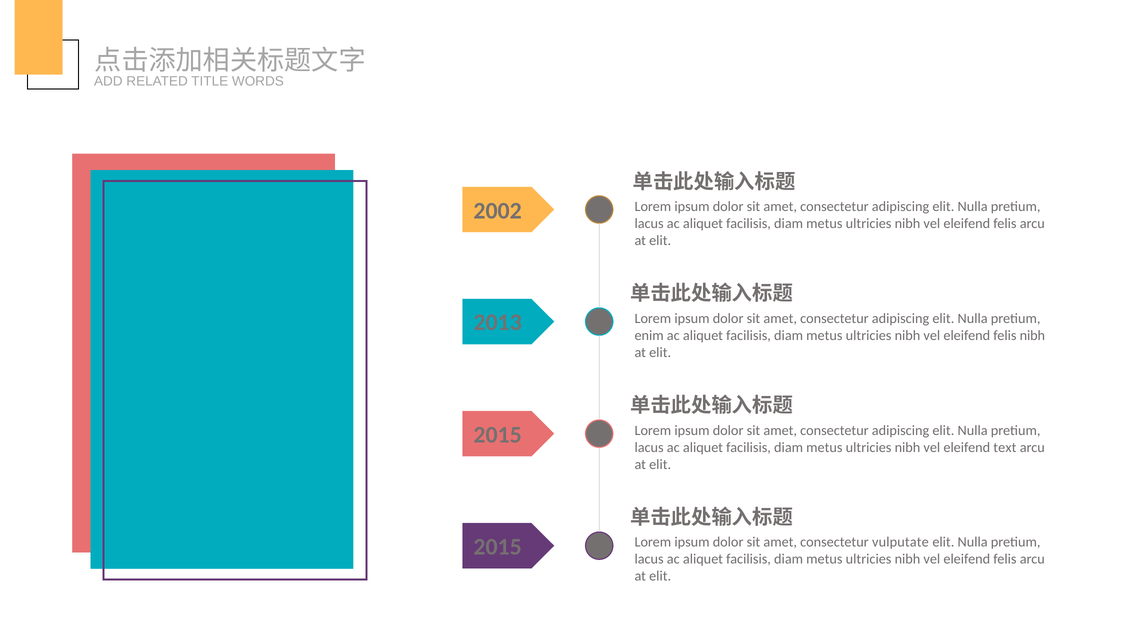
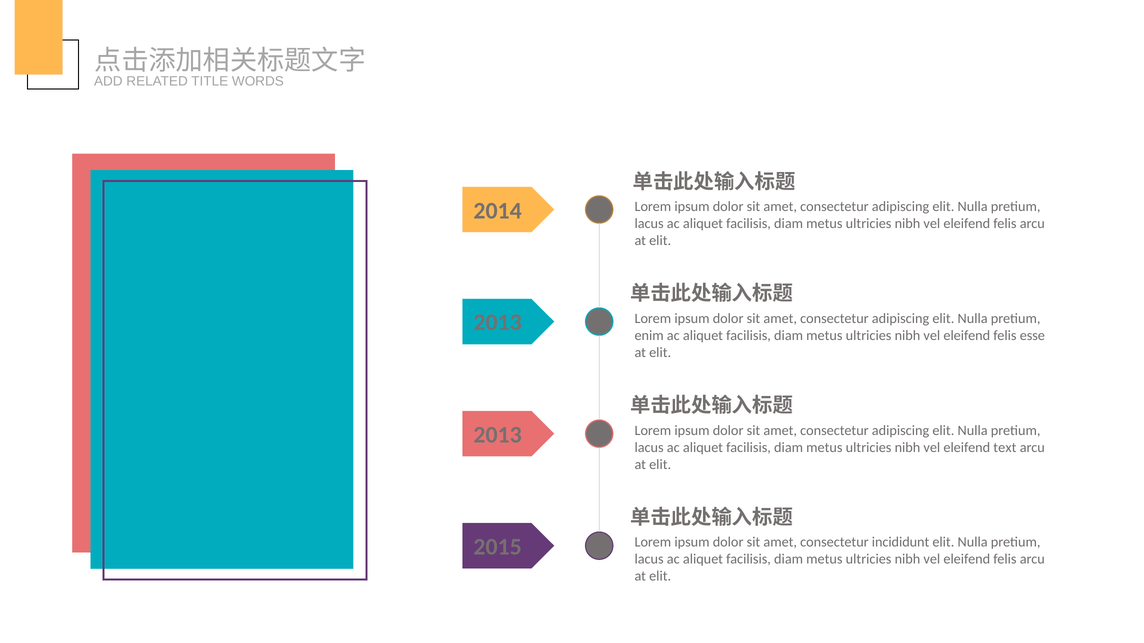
2002: 2002 -> 2014 (498, 211)
felis nibh: nibh -> esse (1032, 336)
2015: 2015 -> 2013 (498, 435)
vulputate: vulputate -> incididunt (901, 542)
